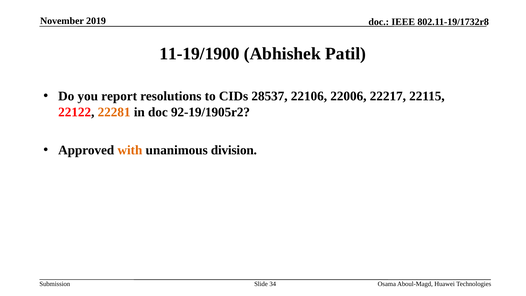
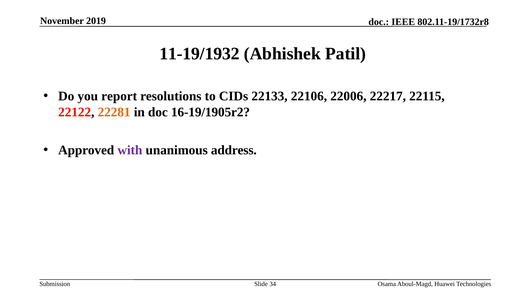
11-19/1900: 11-19/1900 -> 11-19/1932 (200, 54)
28537: 28537 -> 22133 (270, 96)
92-19/1905r2: 92-19/1905r2 -> 16-19/1905r2 (211, 112)
with colour: orange -> purple (130, 150)
division: division -> address (234, 150)
